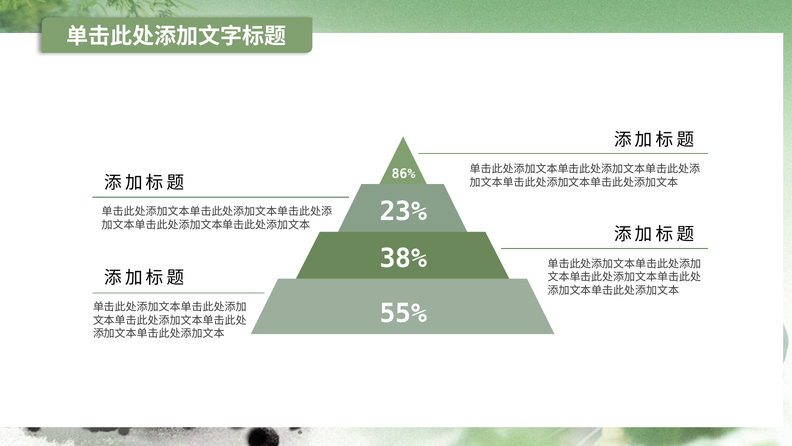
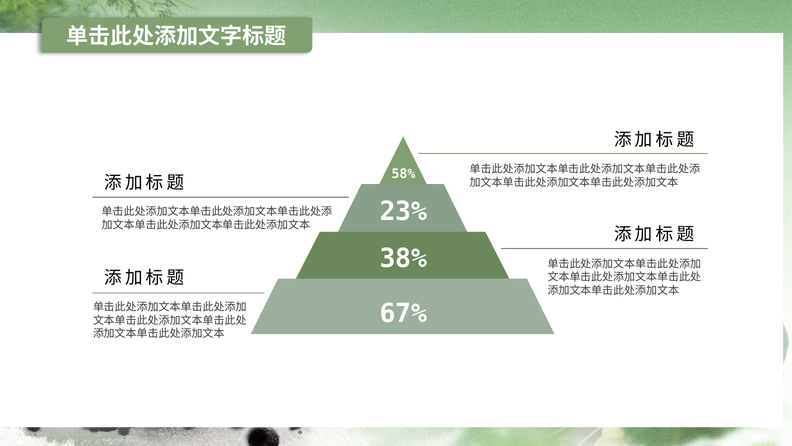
86%: 86% -> 58% (403, 174)
55%: 55% -> 67% (403, 313)
